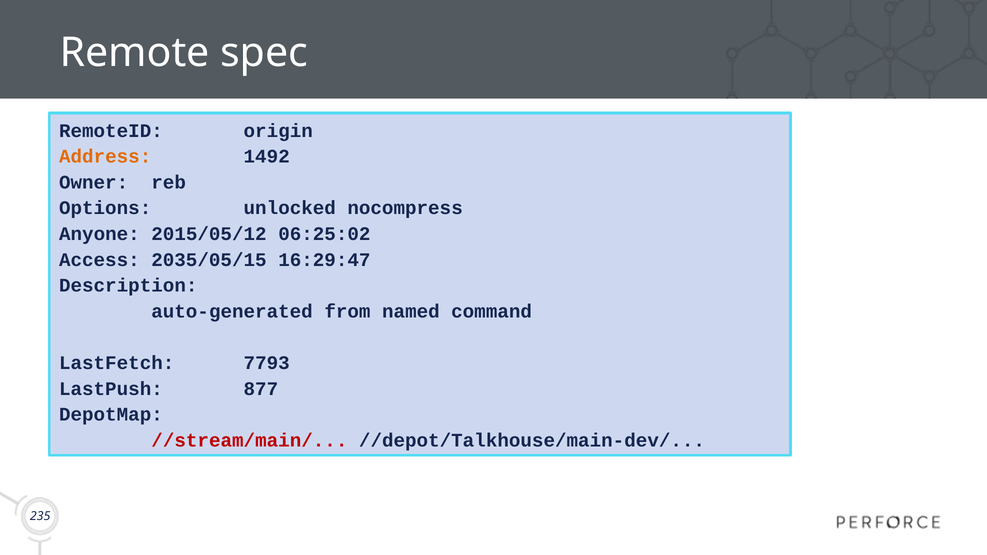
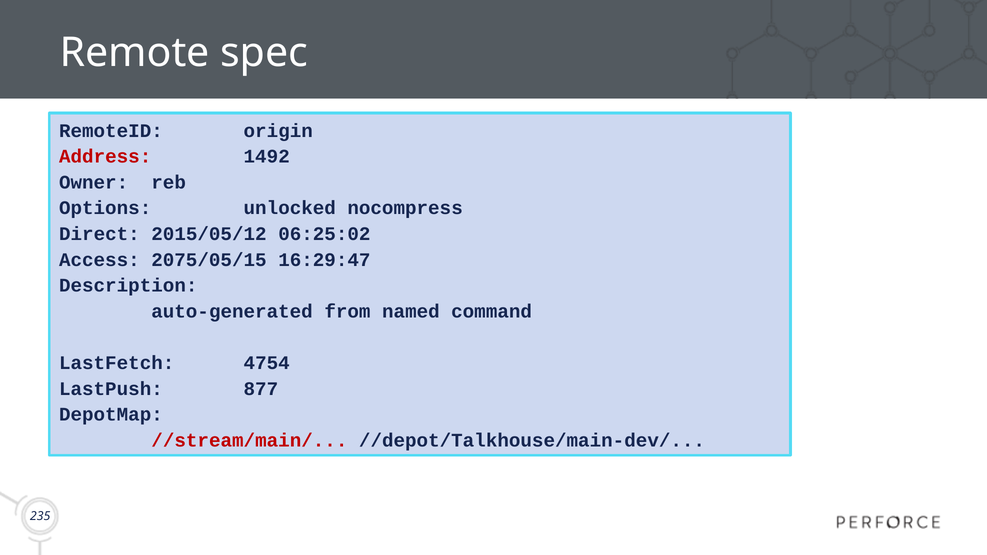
Address colour: orange -> red (105, 157)
Anyone: Anyone -> Direct (99, 234)
2035/05/15: 2035/05/15 -> 2075/05/15 (209, 260)
7793: 7793 -> 4754 (267, 363)
